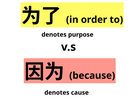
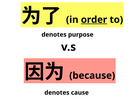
order underline: none -> present (94, 20)
